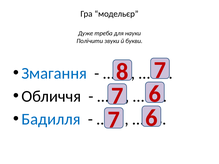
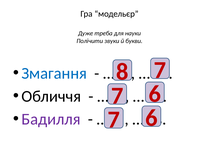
Бадилля colour: blue -> purple (51, 119)
